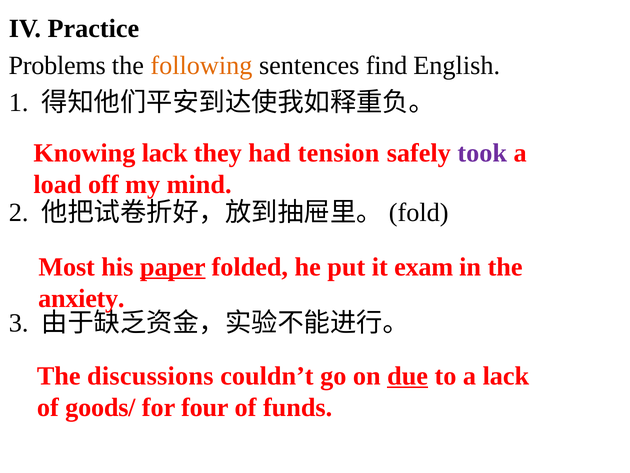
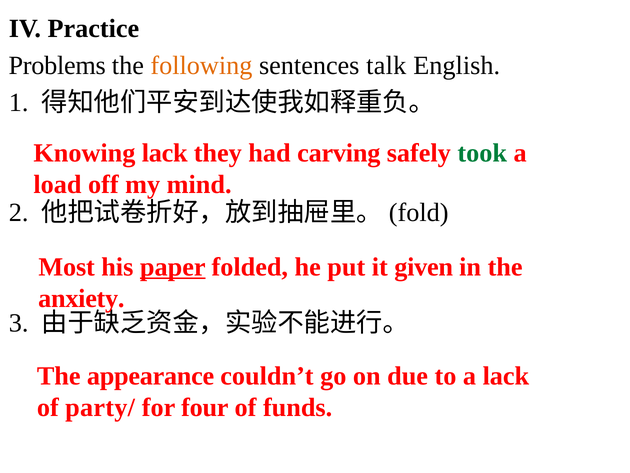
find: find -> talk (386, 66)
tension: tension -> carving (339, 153)
took colour: purple -> green (482, 153)
exam: exam -> given (424, 267)
discussions: discussions -> appearance (151, 376)
due underline: present -> none (408, 376)
goods/: goods/ -> party/ (100, 407)
